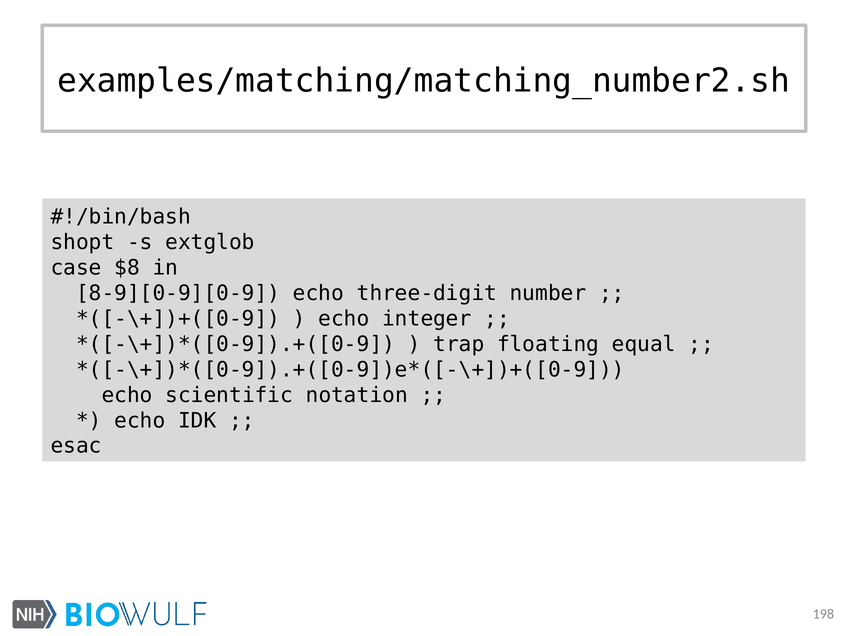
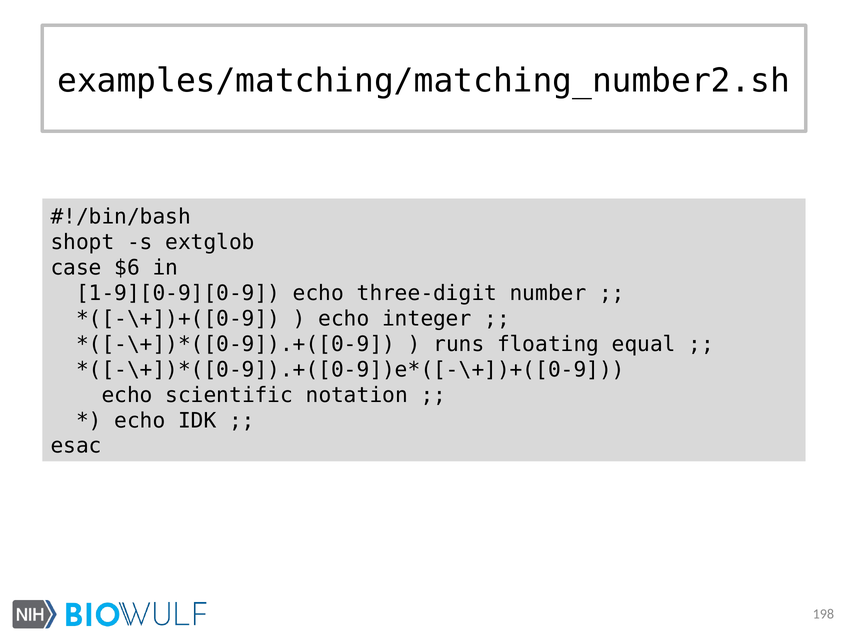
$8: $8 -> $6 (127, 268)
8-9][0-9][0-9: 8-9][0-9][0-9 -> 1-9][0-9][0-9 (178, 293)
trap: trap -> runs (459, 344)
